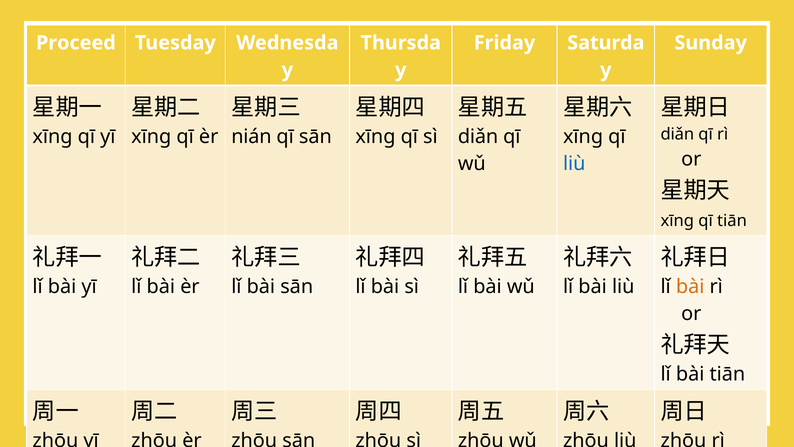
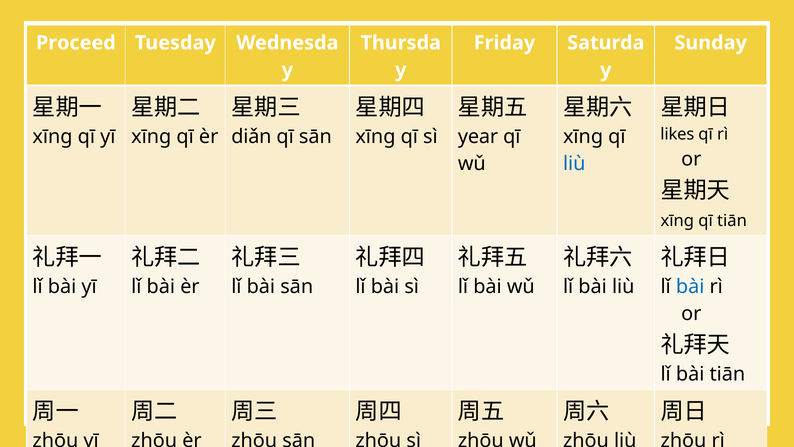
diǎn: diǎn -> likes (677, 134)
nián: nián -> diǎn (251, 136)
diǎn: diǎn -> year (478, 136)
bài colour: orange -> blue (690, 286)
